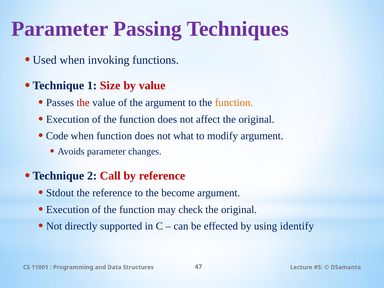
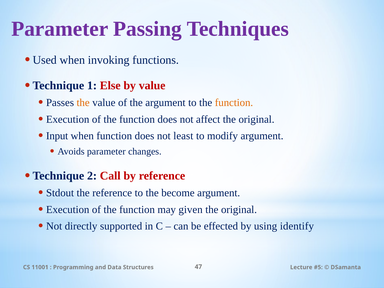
Size: Size -> Else (110, 86)
the colour: red -> orange (83, 103)
Code: Code -> Input (57, 136)
what: what -> least (183, 136)
check: check -> given (191, 209)
